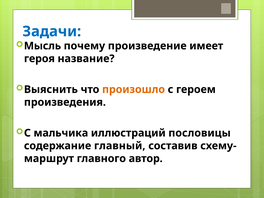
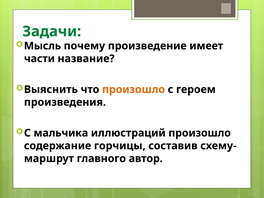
Задачи colour: blue -> green (52, 31)
героя: героя -> части (39, 59)
иллюстраций пословицы: пословицы -> произошло (200, 133)
главный: главный -> горчицы (120, 146)
